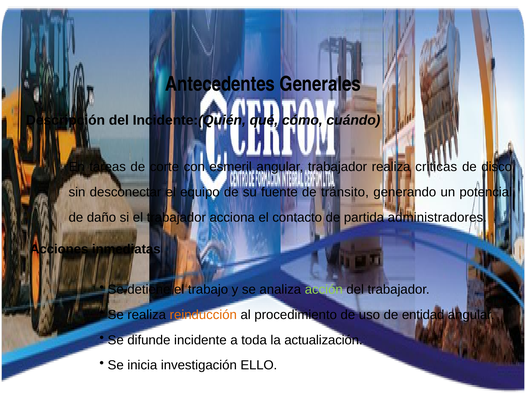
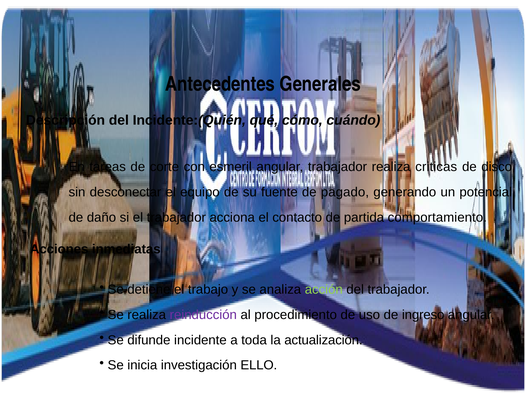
tránsito: tránsito -> pagado (345, 192)
administradores: administradores -> comportamiento (437, 218)
reinducción colour: orange -> purple (203, 315)
entidad: entidad -> ingreso (423, 315)
